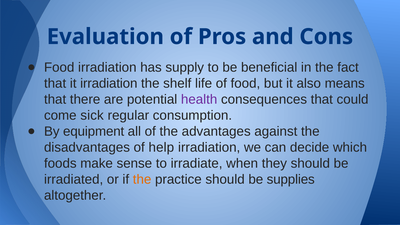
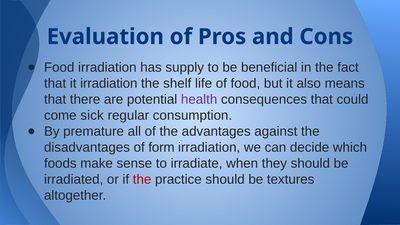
equipment: equipment -> premature (94, 131)
help: help -> form (161, 147)
the colour: orange -> red (142, 179)
supplies: supplies -> textures (291, 179)
